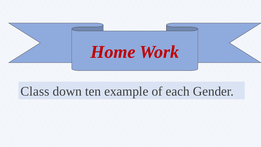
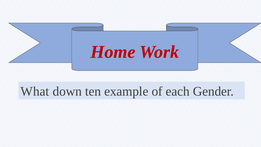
Class: Class -> What (35, 91)
